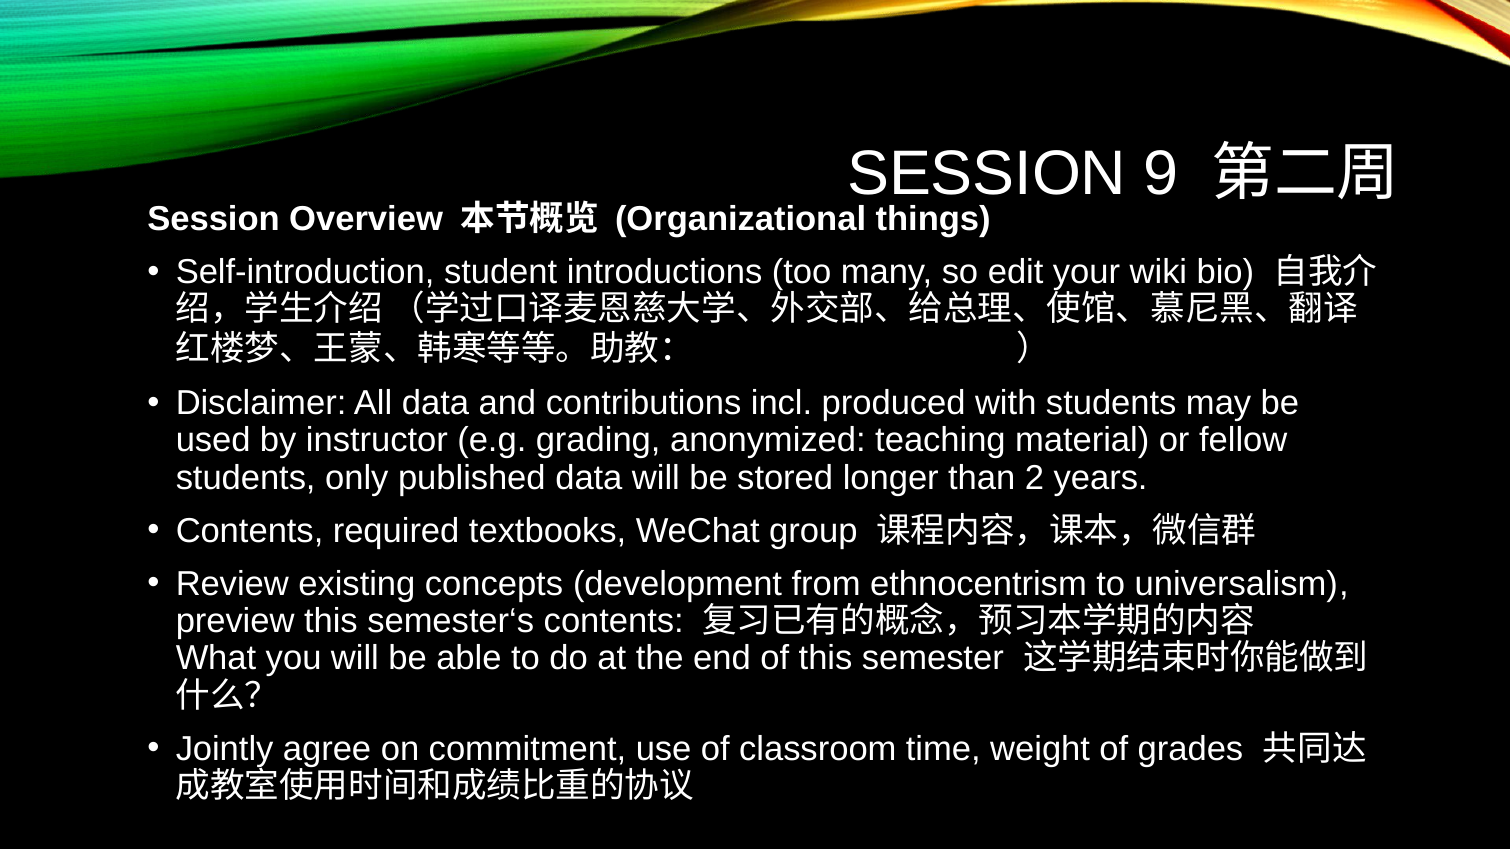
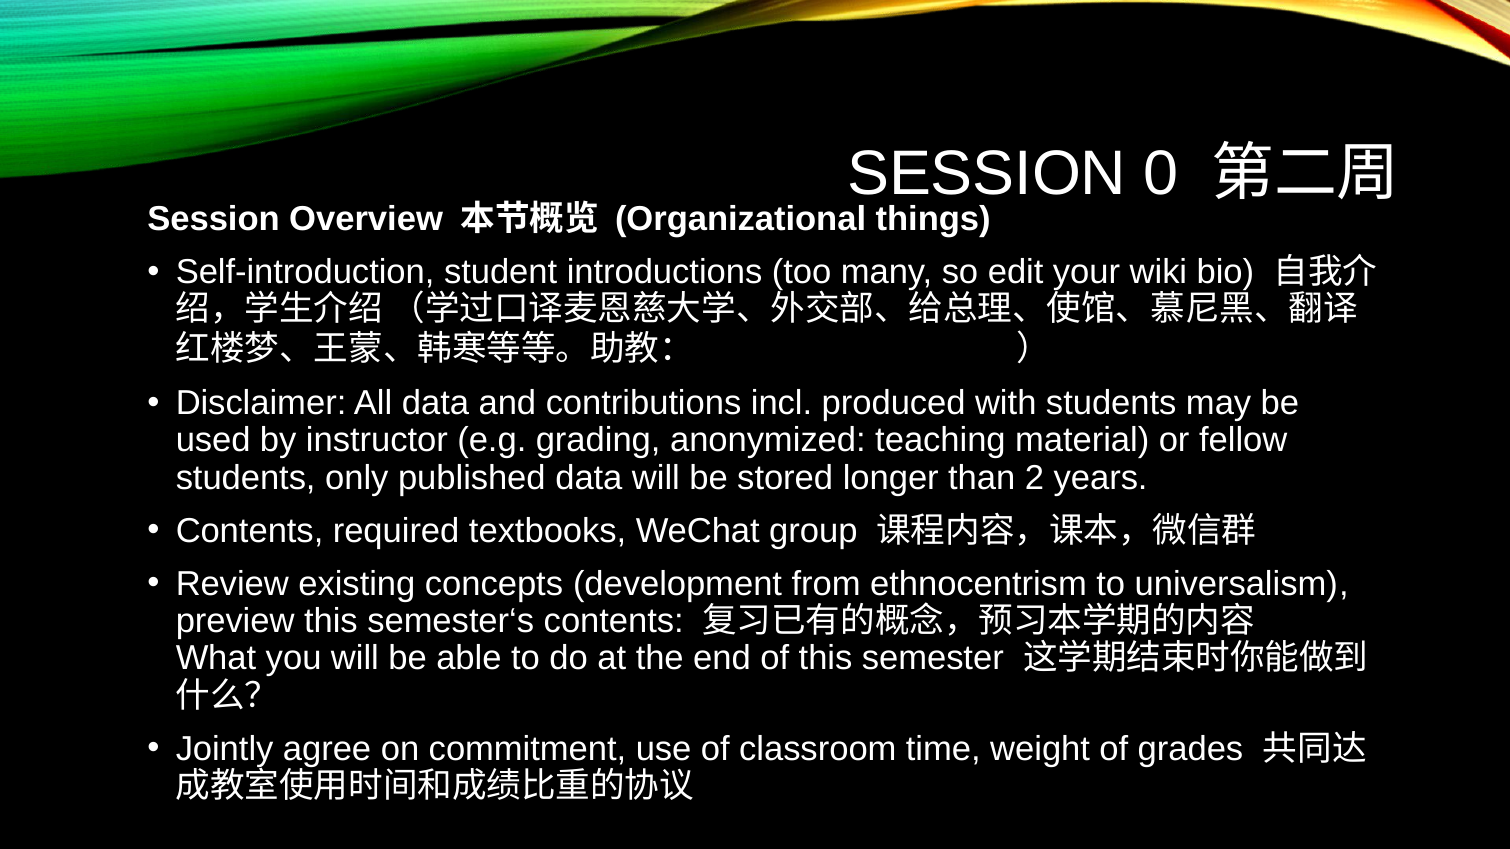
9: 9 -> 0 (1161, 174)
